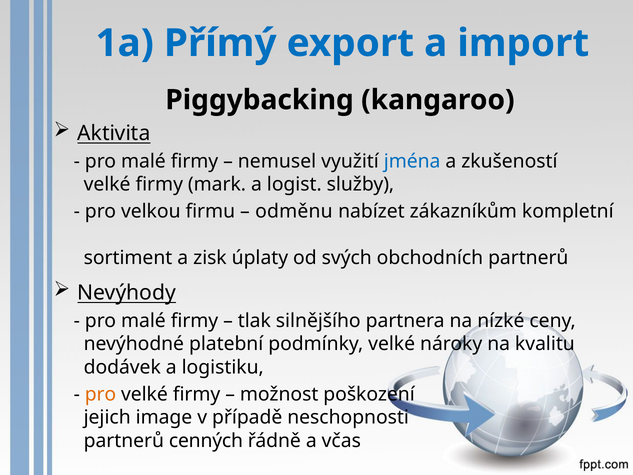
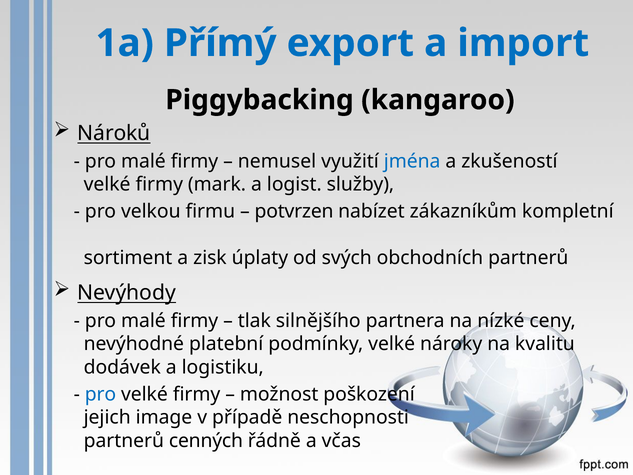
Aktivita: Aktivita -> Nároků (114, 133)
odměnu: odměnu -> potvrzen (294, 211)
pro colour: orange -> blue (100, 394)
